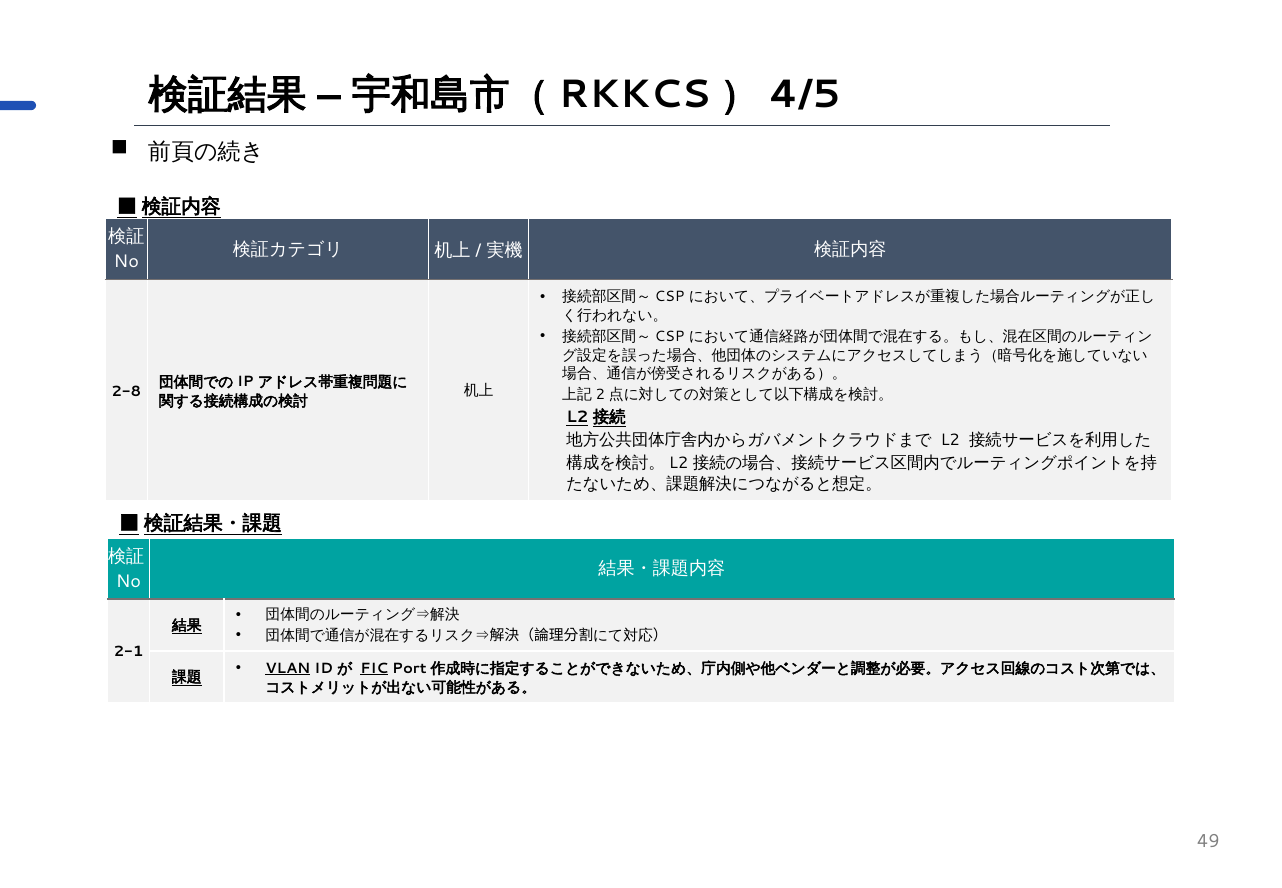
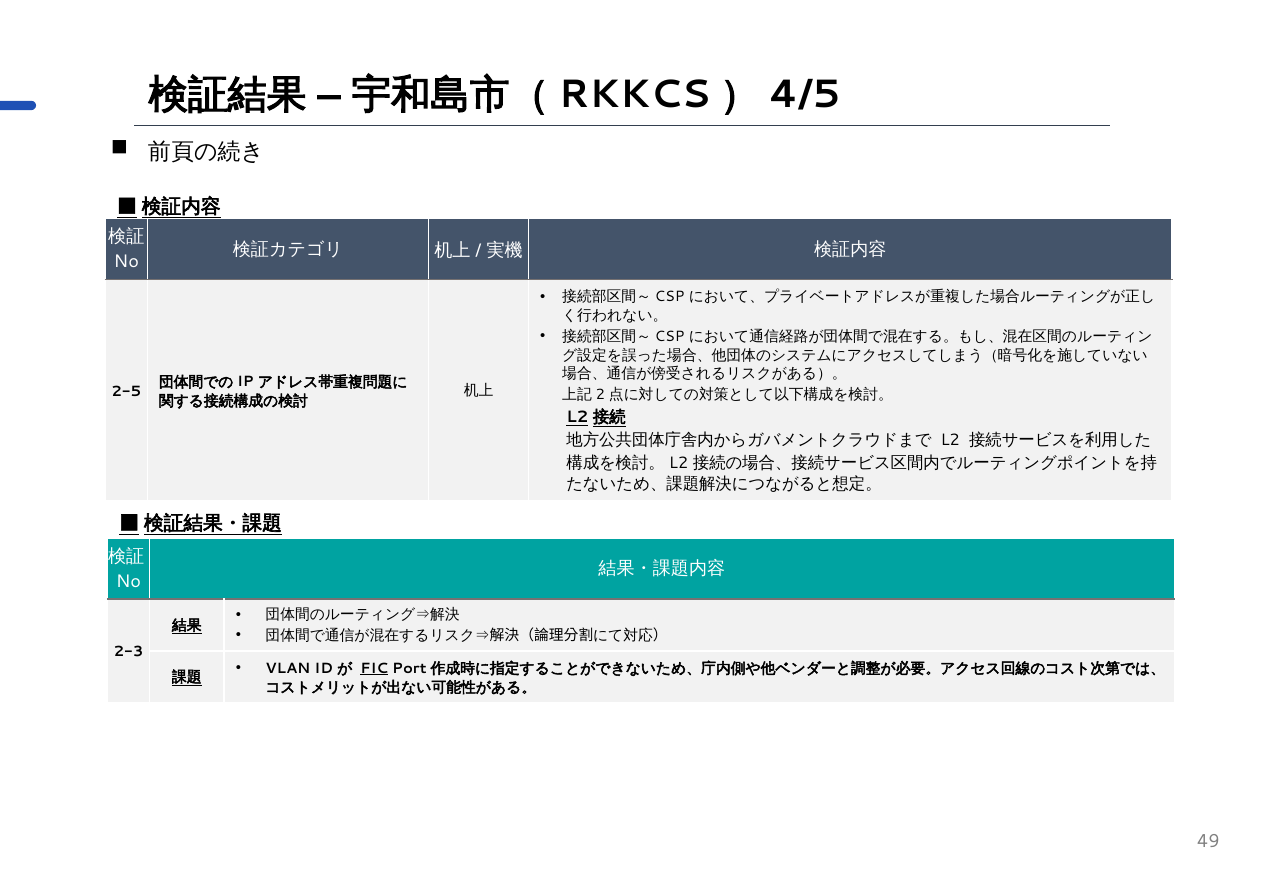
2-8: 2-8 -> 2-5 (126, 391)
2-1: 2-1 -> 2-3 (129, 652)
VLAN underline: present -> none (288, 668)
